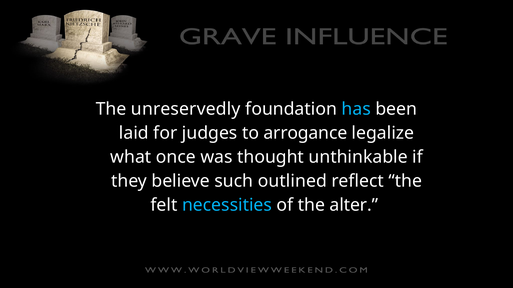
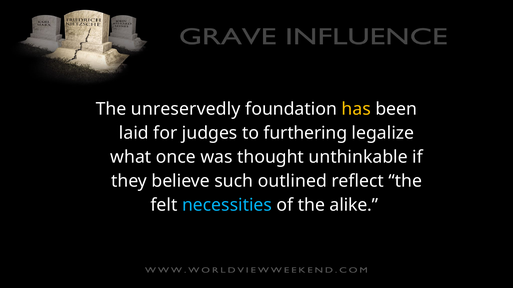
has colour: light blue -> yellow (356, 109)
arrogance: arrogance -> furthering (305, 133)
alter: alter -> alike (354, 205)
